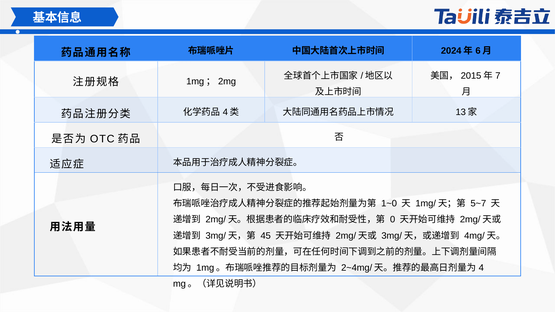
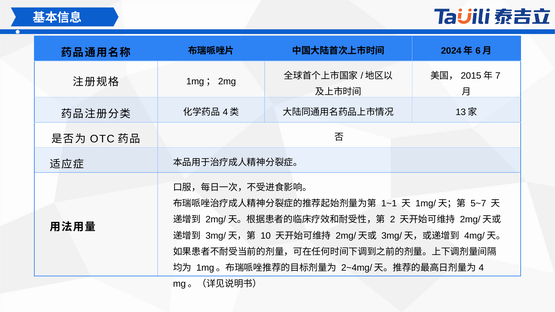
1~0: 1~0 -> 1~1 (389, 204)
0: 0 -> 2 (393, 220)
45: 45 -> 10 (266, 236)
